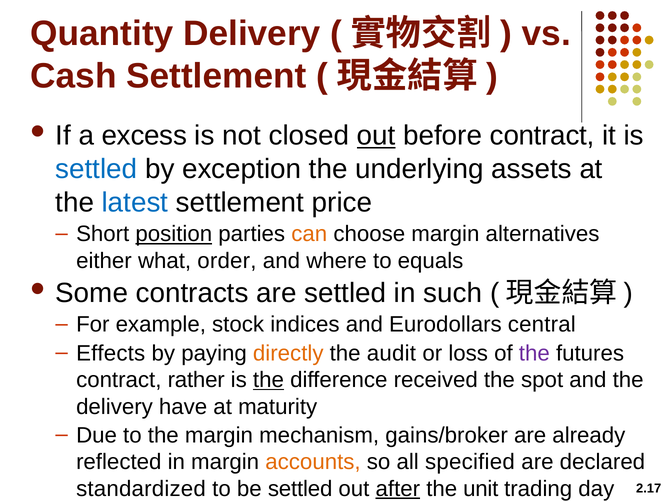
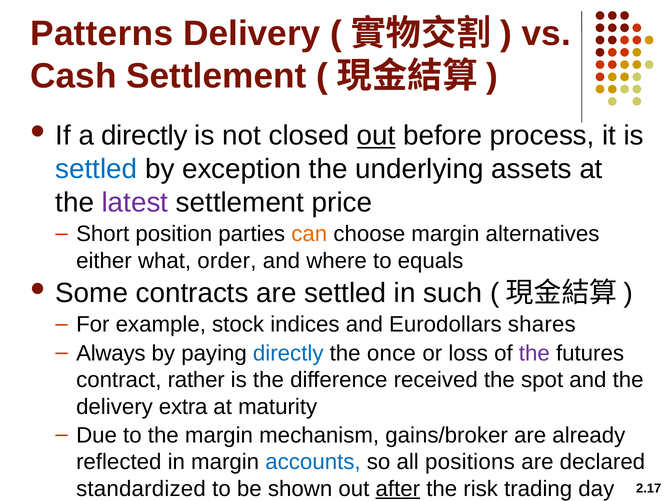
Quantity: Quantity -> Patterns (102, 34)
a excess: excess -> directly (144, 136)
before contract: contract -> process (542, 136)
latest colour: blue -> purple (135, 203)
position underline: present -> none (174, 234)
central: central -> shares (542, 325)
Effects: Effects -> Always (111, 353)
directly colour: orange -> blue (288, 353)
audit: audit -> once (391, 353)
the underline: present -> none (268, 380)
have: have -> extra (183, 407)
accounts colour: orange -> blue (313, 462)
specified: specified -> positions (470, 462)
be settled: settled -> shown (300, 489)
unit: unit -> risk (481, 489)
